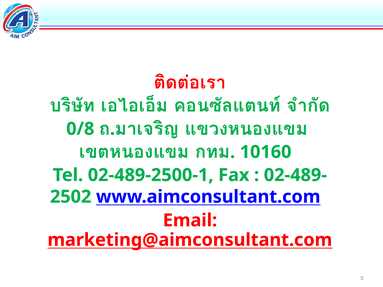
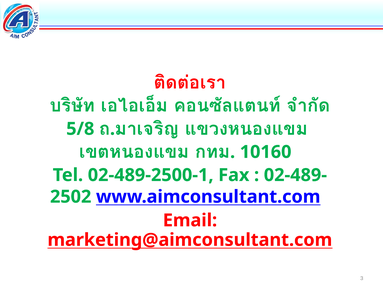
0/8: 0/8 -> 5/8 (80, 129)
